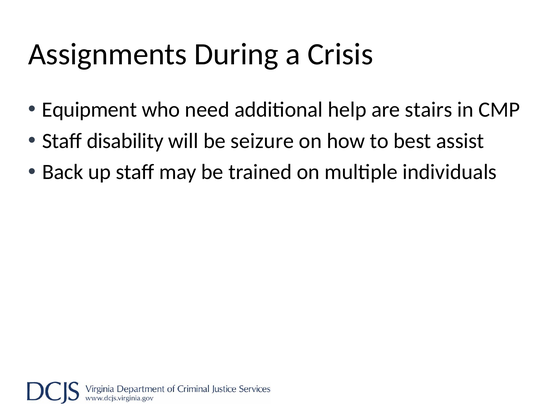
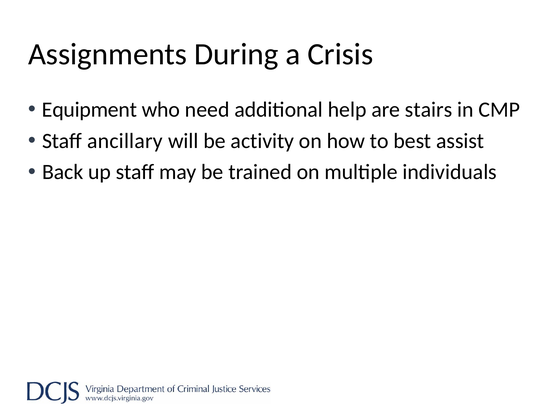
disability: disability -> ancillary (125, 141)
seizure: seizure -> activity (262, 141)
